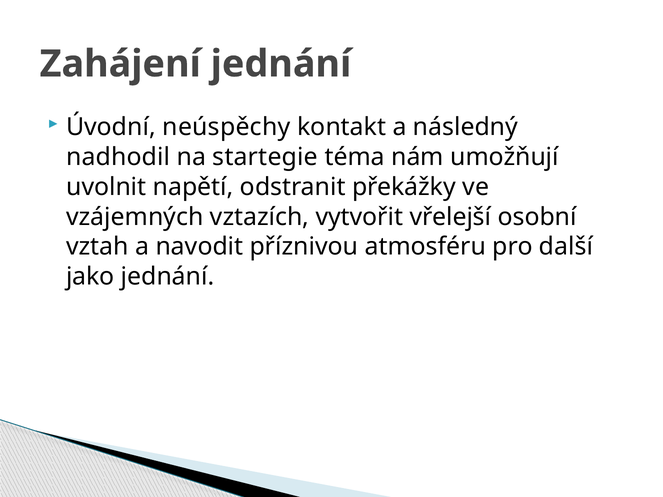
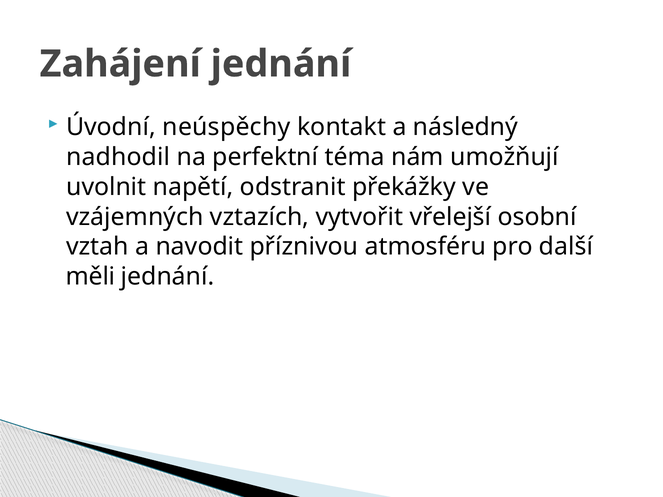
startegie: startegie -> perfektní (265, 157)
jako: jako -> měli (90, 277)
